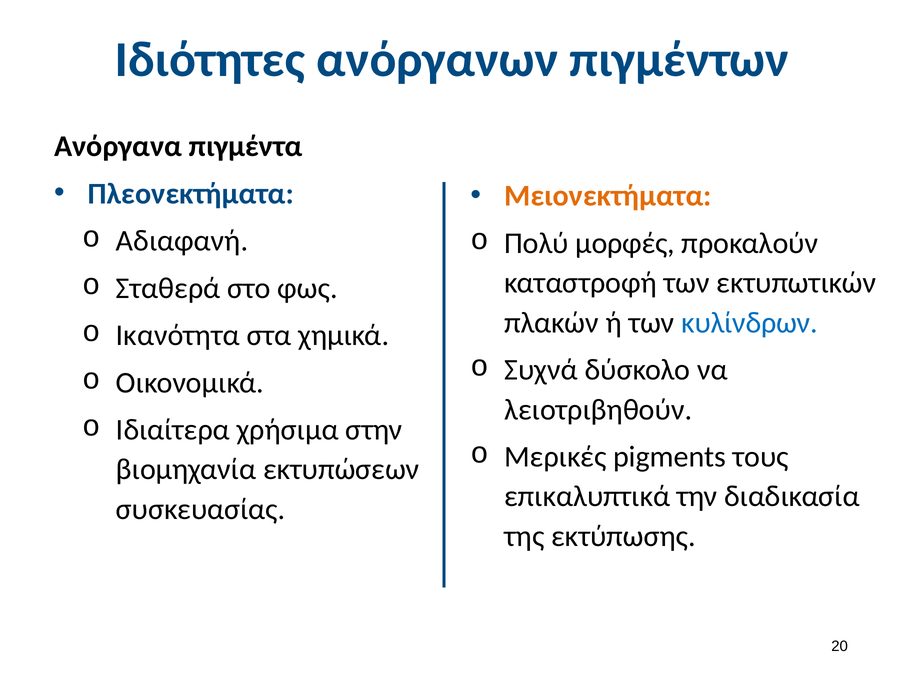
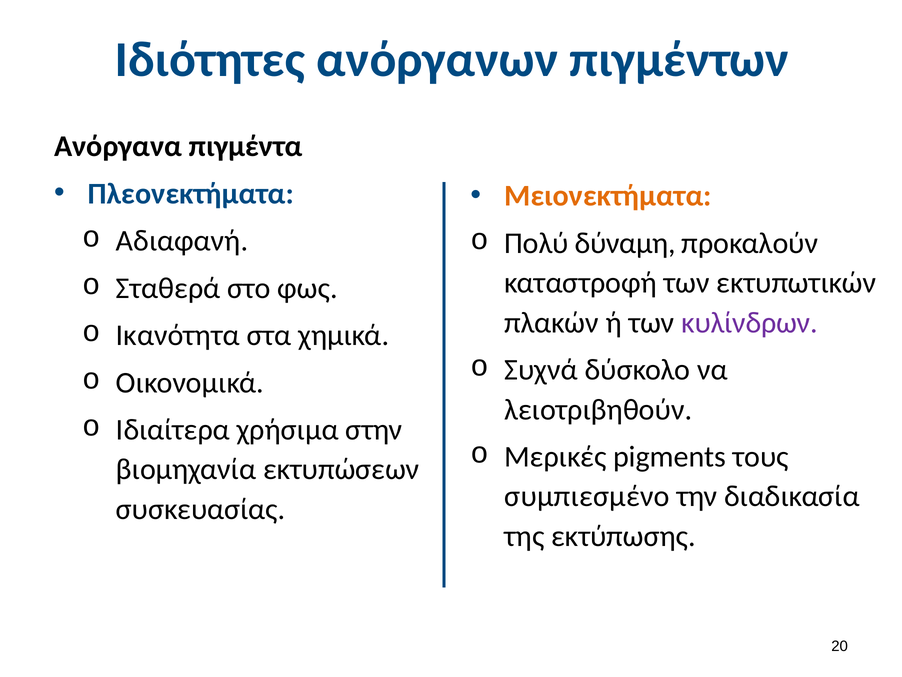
μορφές: μορφές -> δύναμη (625, 243)
κυλίνδρων colour: blue -> purple (749, 322)
επικαλυπτικά: επικαλυπτικά -> συμπιεσμένο (587, 496)
